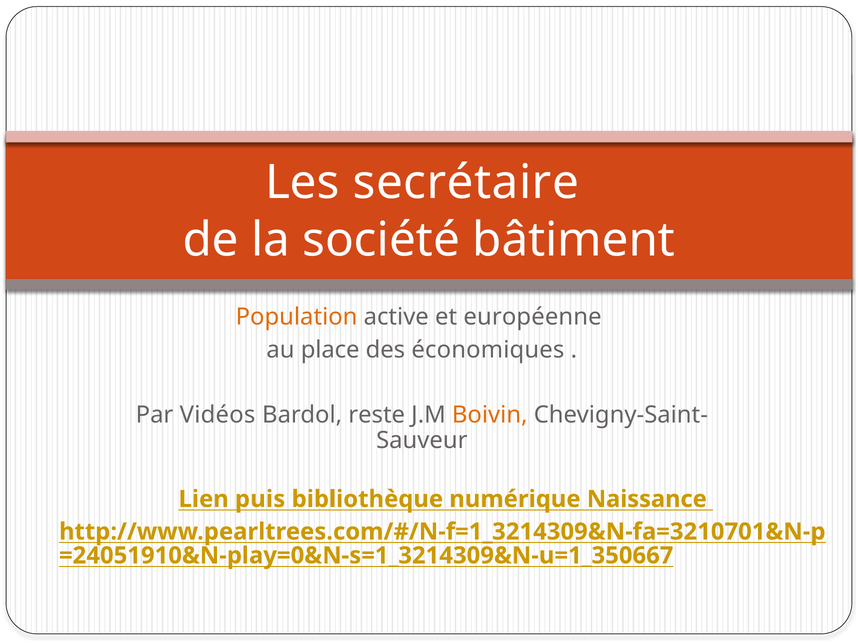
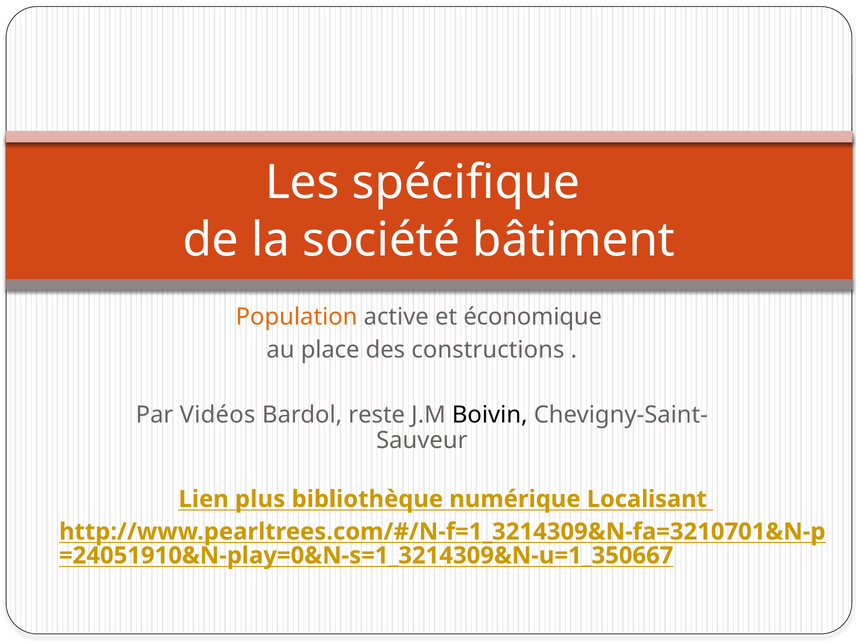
secrétaire: secrétaire -> spécifique (466, 183)
européenne: européenne -> économique (533, 317)
économiques: économiques -> constructions (488, 350)
Boivin colour: orange -> black (490, 415)
puis: puis -> plus (260, 499)
Naissance: Naissance -> Localisant (647, 499)
